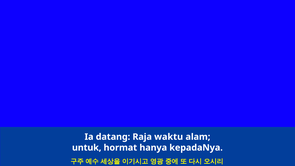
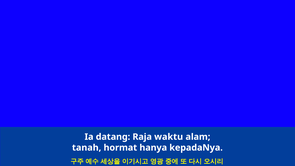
untuk: untuk -> tanah (87, 148)
